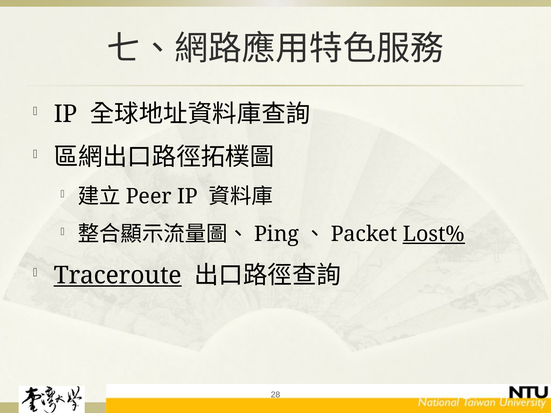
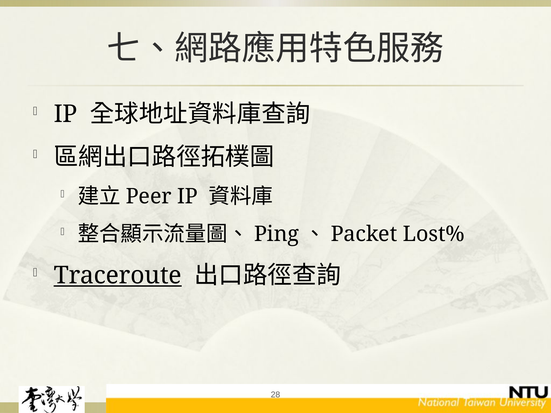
Lost% underline: present -> none (434, 234)
